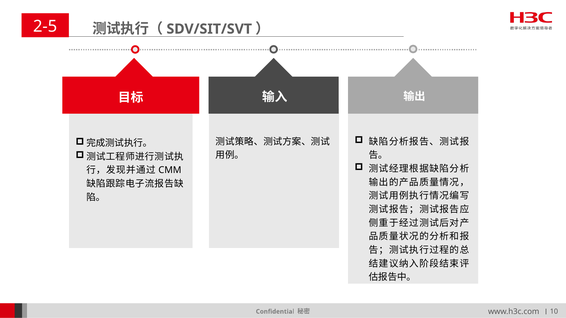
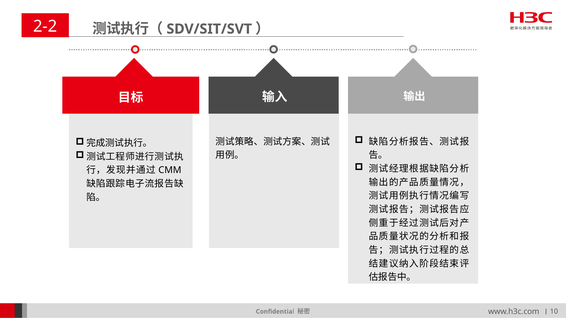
2-5: 2-5 -> 2-2 (45, 26)
